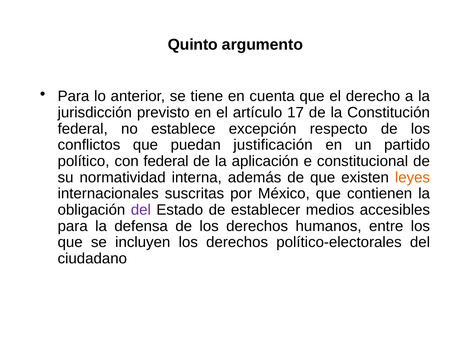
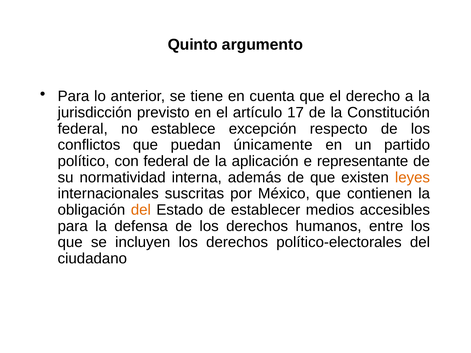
justificación: justificación -> únicamente (273, 145)
constitucional: constitucional -> representante (363, 161)
del colour: purple -> orange (141, 210)
